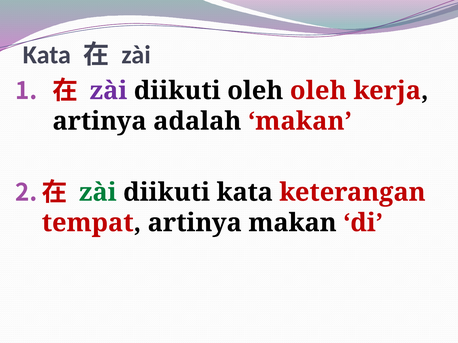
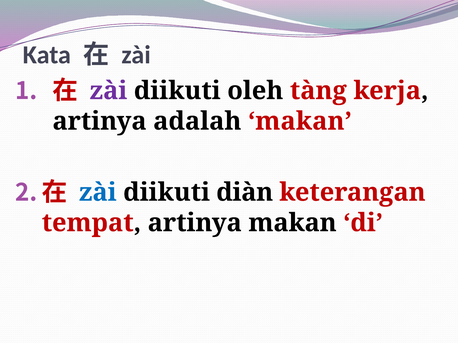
oleh oleh: oleh -> tàng (318, 91)
zài colour: green -> blue (98, 193)
diikuti kata: kata -> diàn (245, 193)
